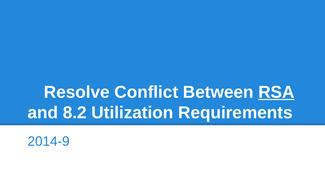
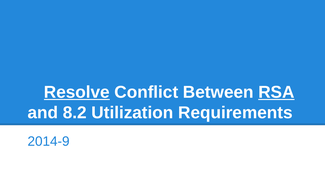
Resolve underline: none -> present (77, 92)
